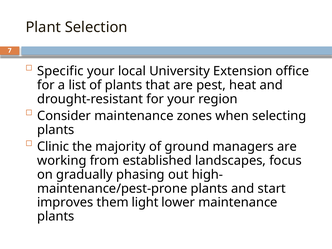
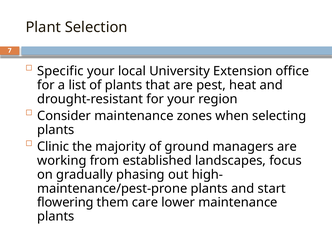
improves: improves -> flowering (65, 202)
light: light -> care (145, 202)
